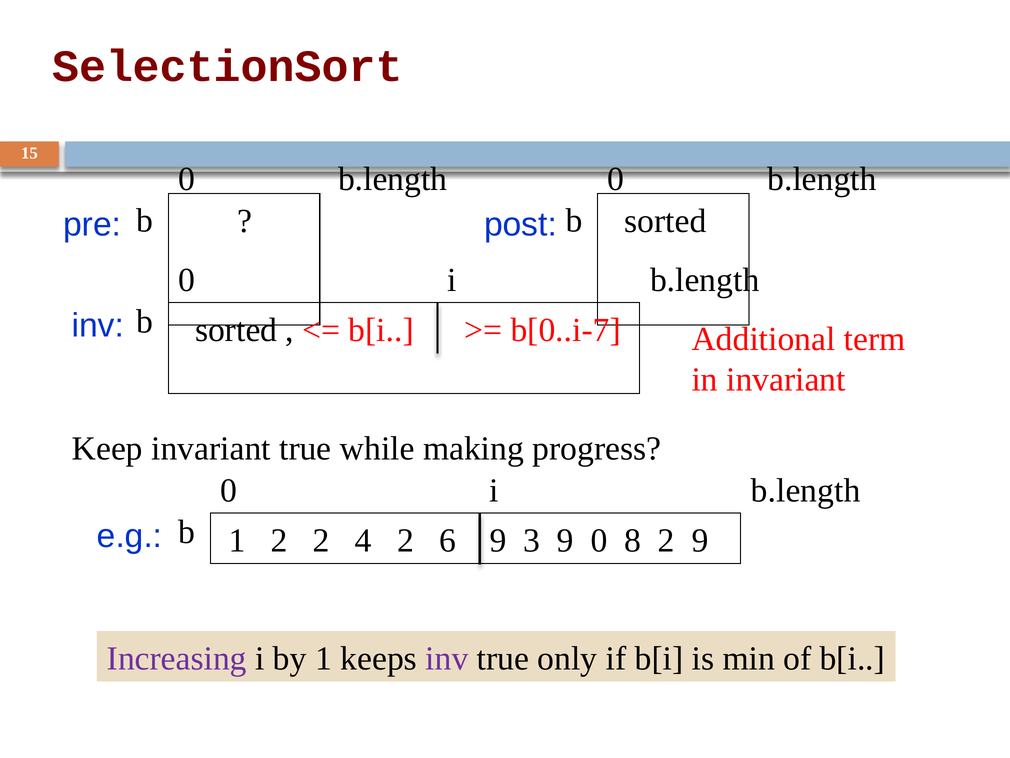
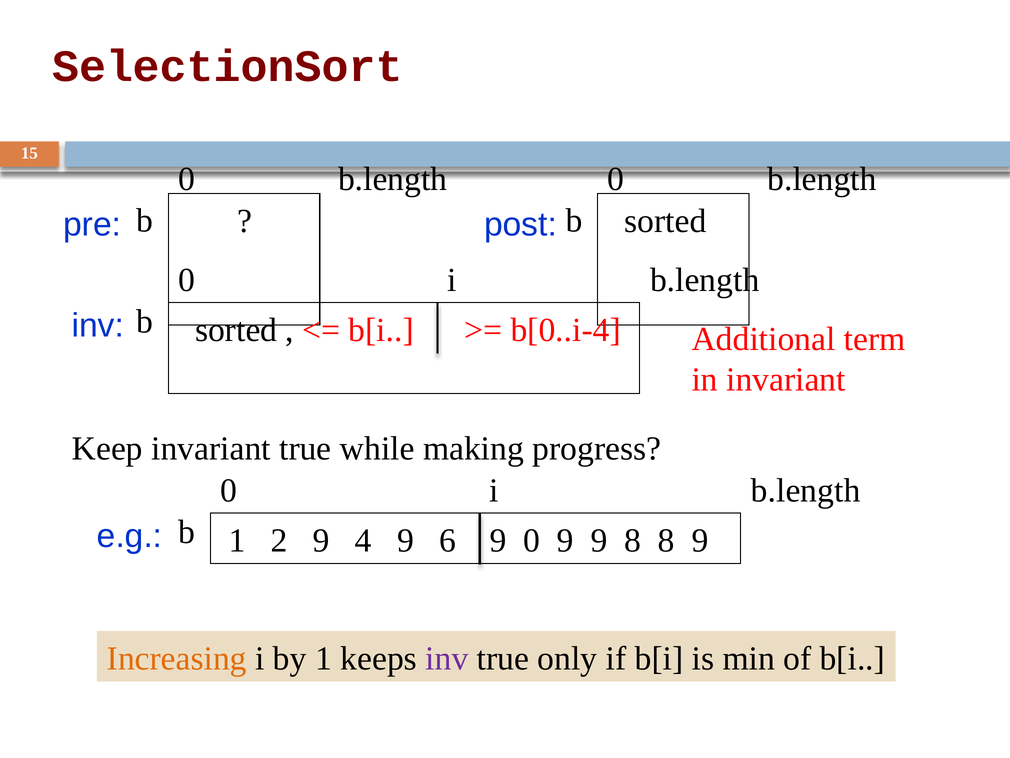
b[0..i-7: b[0..i-7 -> b[0..i-4 (566, 330)
2 2: 2 -> 9 (321, 540)
4 2: 2 -> 9 (405, 540)
9 3: 3 -> 0 (532, 540)
9 0: 0 -> 9 (599, 540)
8 2: 2 -> 8 (666, 540)
Increasing colour: purple -> orange (177, 658)
